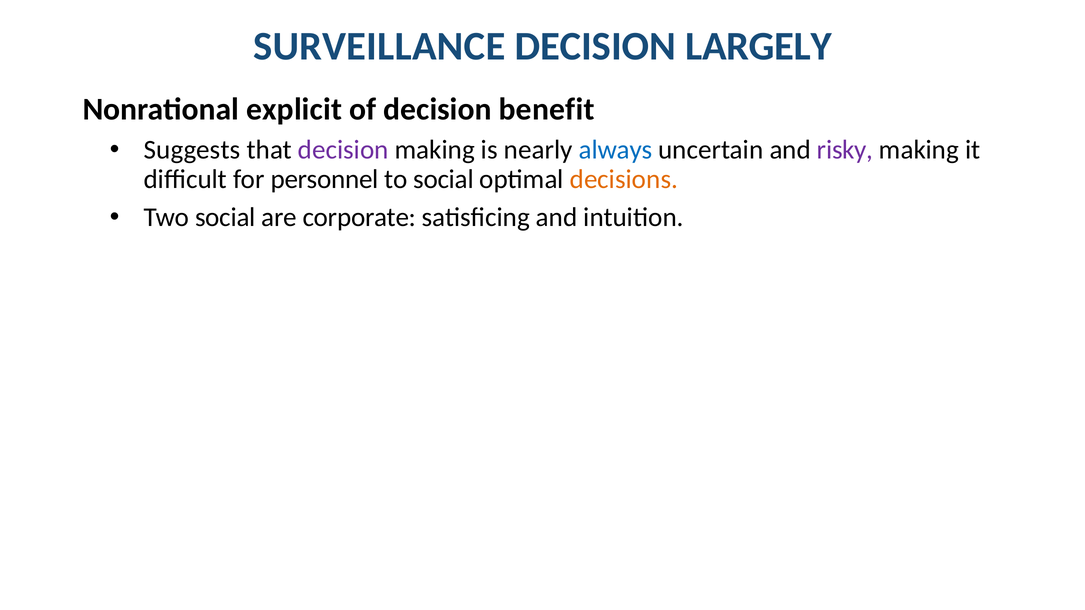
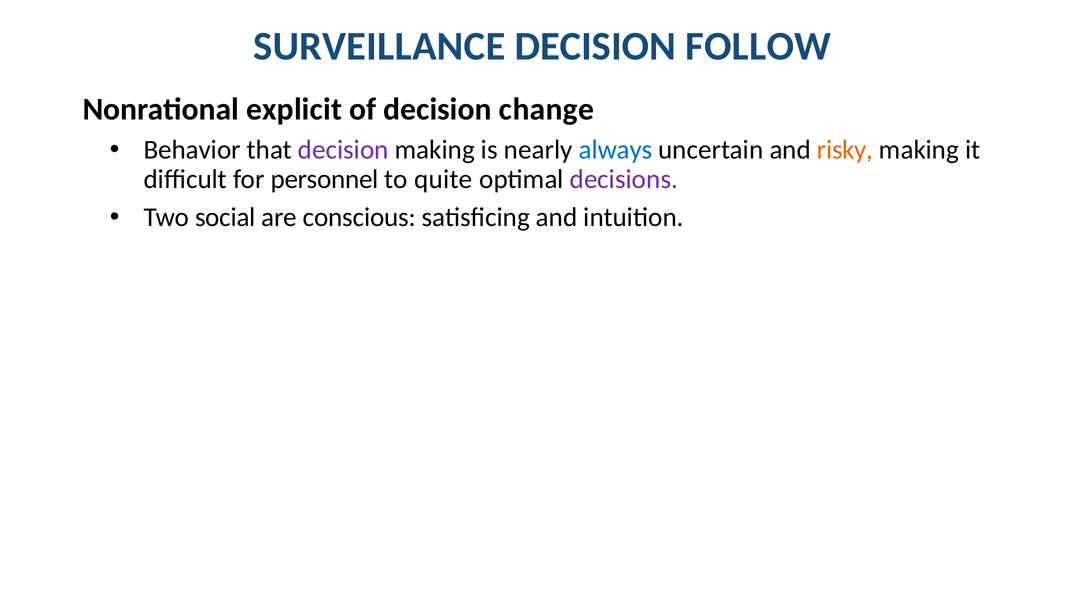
LARGELY: LARGELY -> FOLLOW (758, 46)
benefit: benefit -> change (547, 109)
Suggests: Suggests -> Behavior (192, 150)
risky colour: purple -> orange (845, 150)
to social: social -> quite (443, 179)
decisions colour: orange -> purple (624, 179)
corporate: corporate -> conscious (359, 218)
